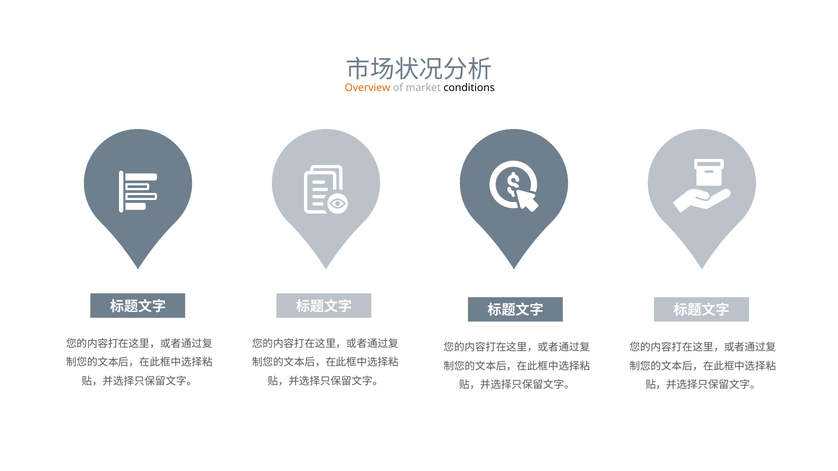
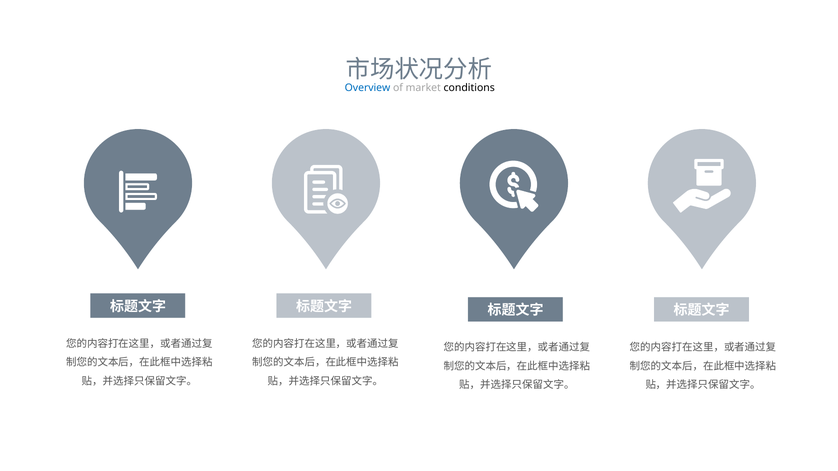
Overview colour: orange -> blue (368, 88)
